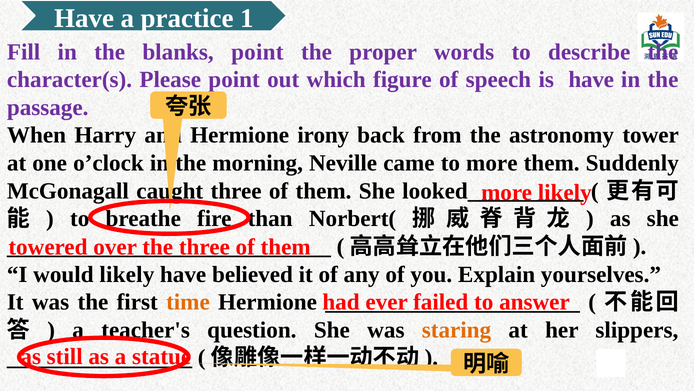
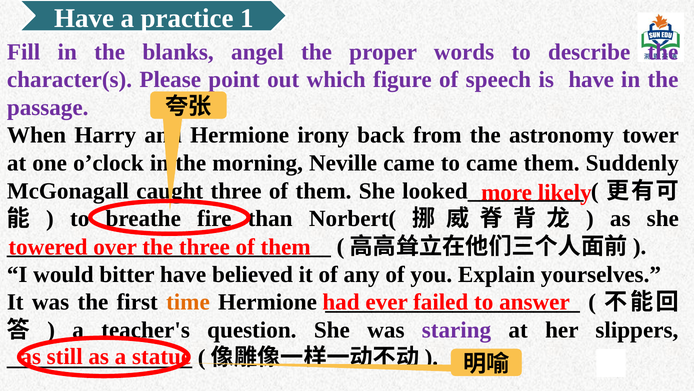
blanks point: point -> angel (257, 52)
to more: more -> came (492, 163)
would likely: likely -> bitter (127, 274)
staring colour: orange -> purple (456, 329)
